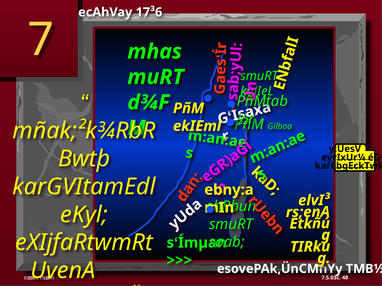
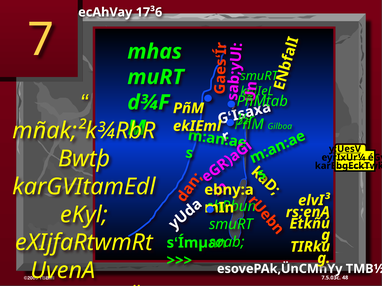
y:UesV underline: none -> present (345, 149)
